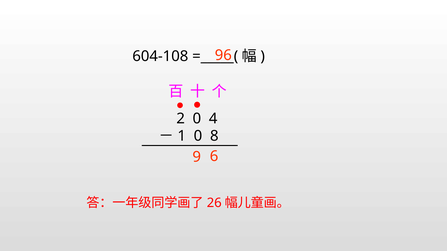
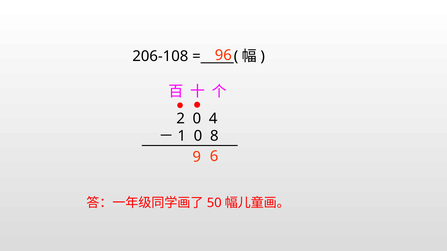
604-108: 604-108 -> 206-108 (160, 56)
26: 26 -> 50 (214, 203)
